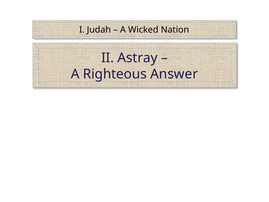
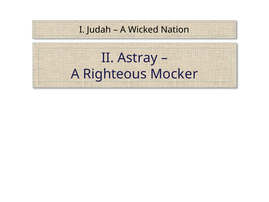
Answer: Answer -> Mocker (174, 74)
